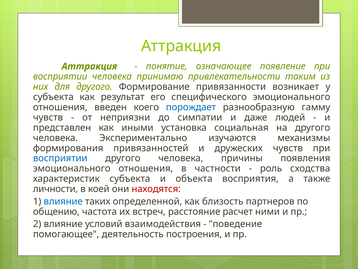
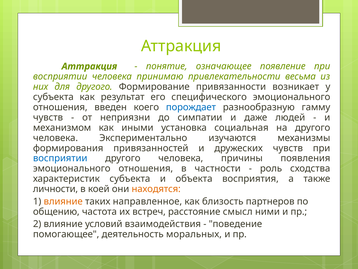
таким: таким -> весьма (300, 76)
представлен: представлен -> механизмом (62, 127)
находятся colour: red -> orange (156, 189)
влияние colour: blue -> orange (63, 201)
определенной: определенной -> направленное (147, 201)
расчет: расчет -> смысл (238, 211)
построения: построения -> моральных (194, 234)
